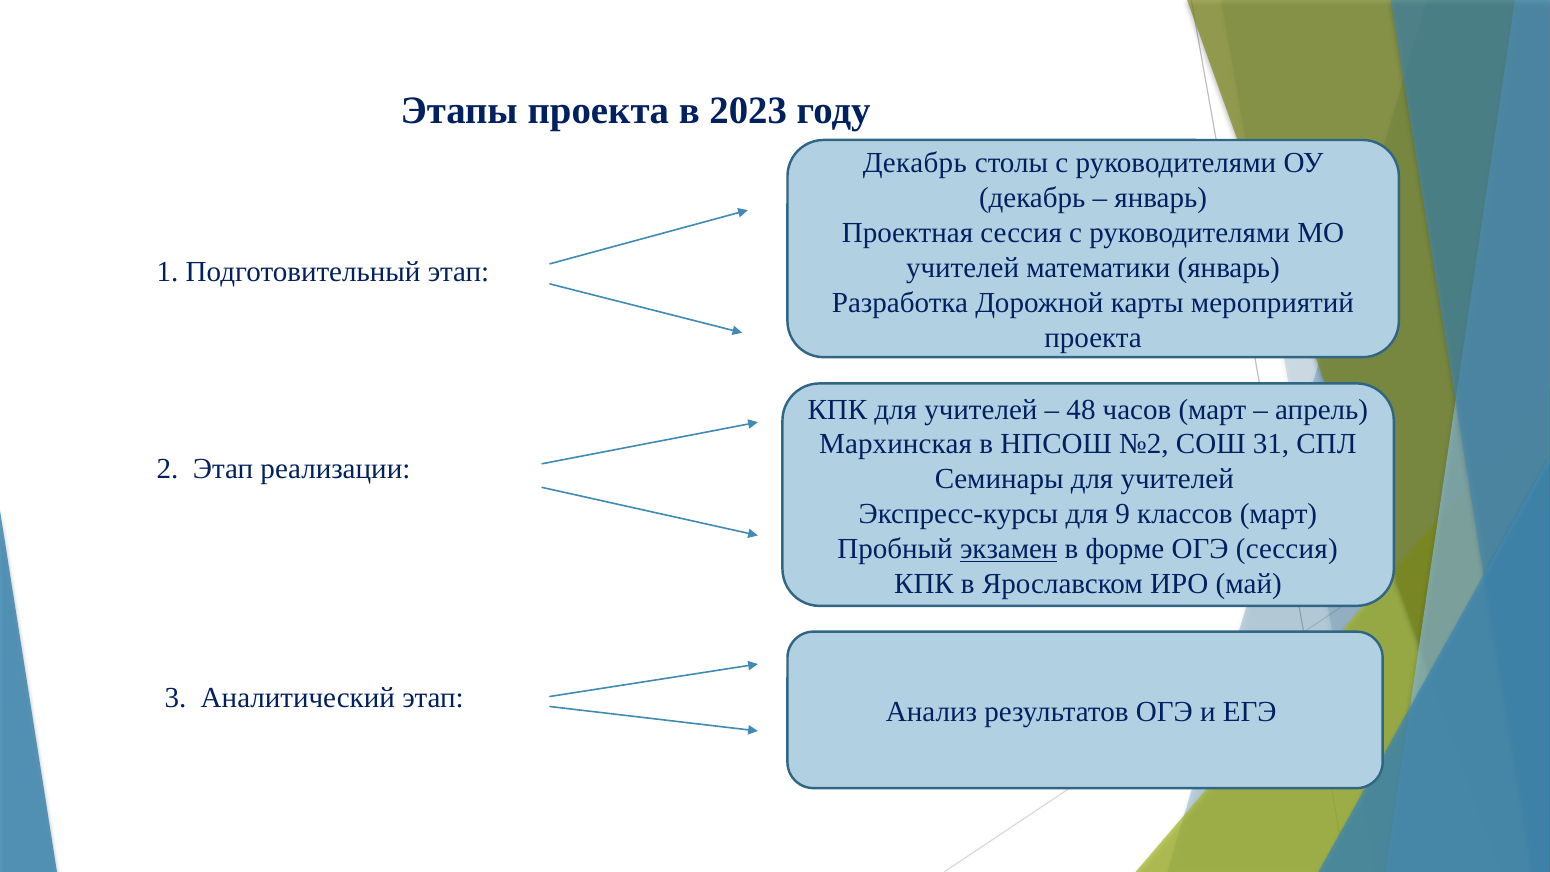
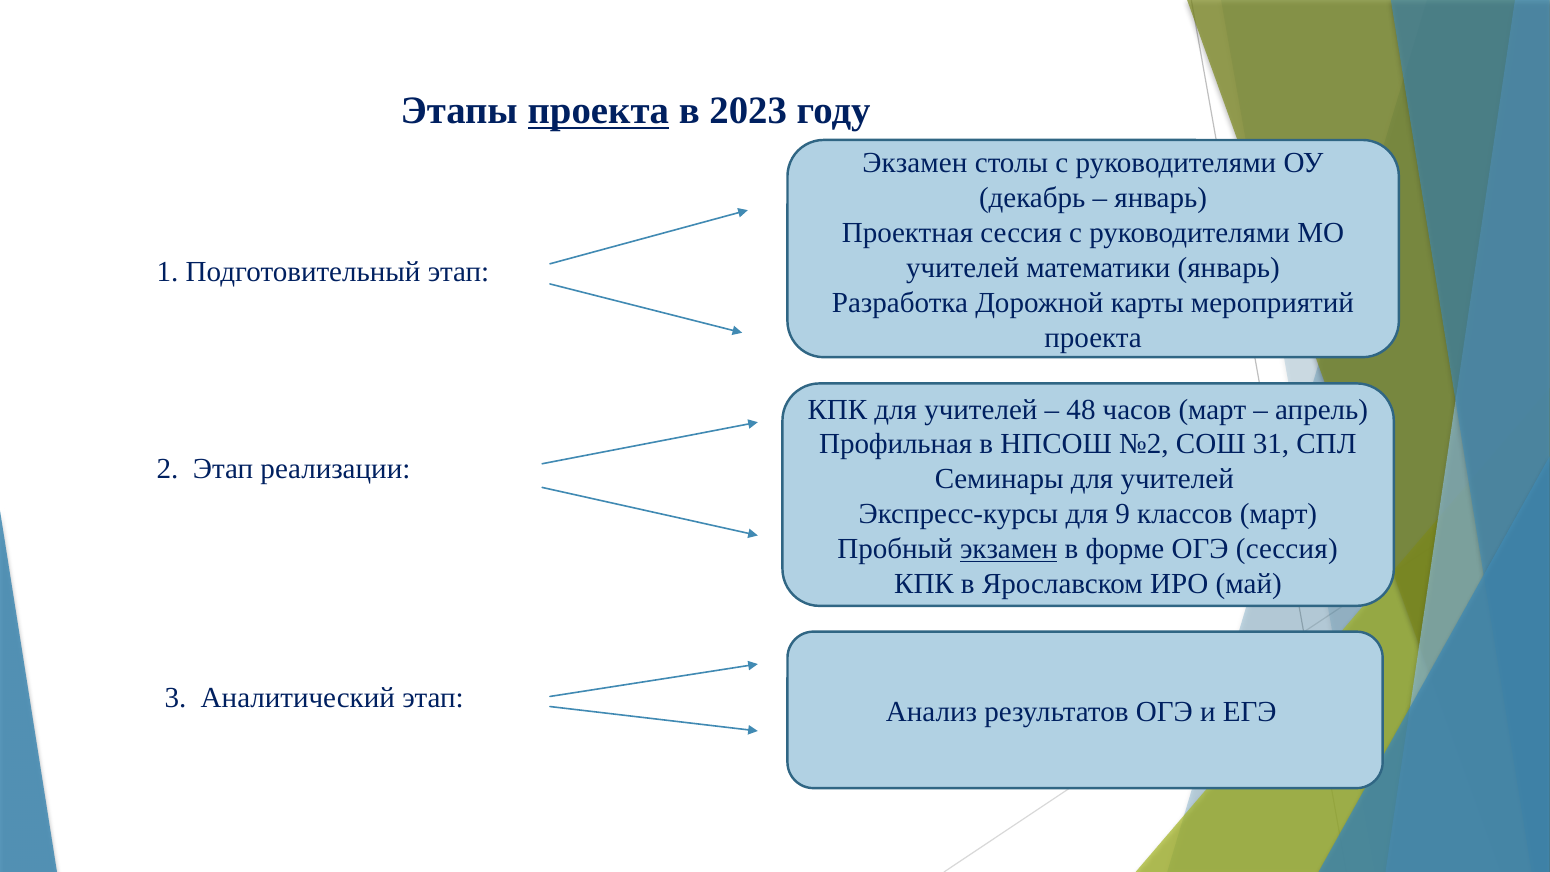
проекта underline: none -> present (598, 111)
Декабрь: Декабрь -> Экзамен (915, 163)
Мархинская: Мархинская -> Профильная (896, 444)
